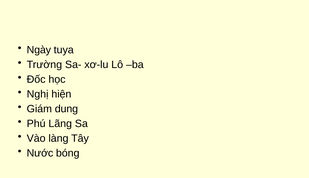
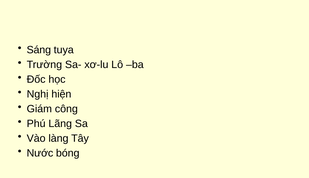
Ngày: Ngày -> Sáng (39, 50)
dung: dung -> công (66, 109)
